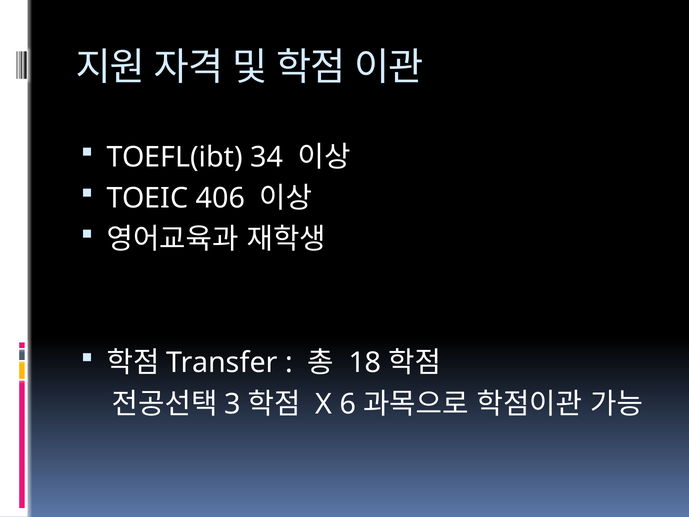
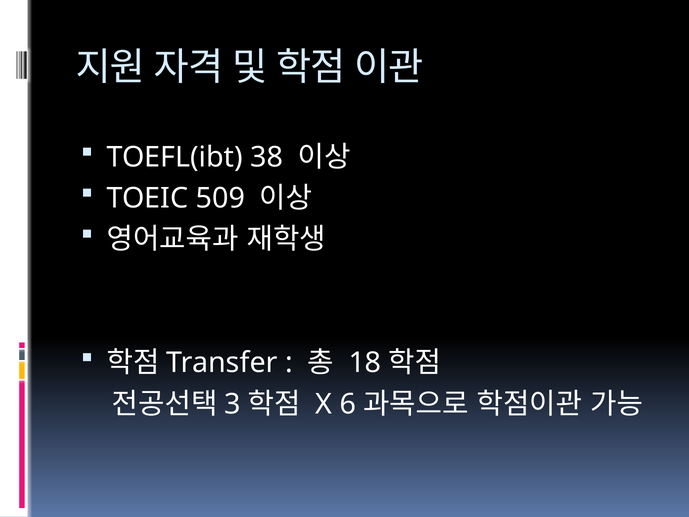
34: 34 -> 38 (267, 157)
406: 406 -> 509 (220, 198)
